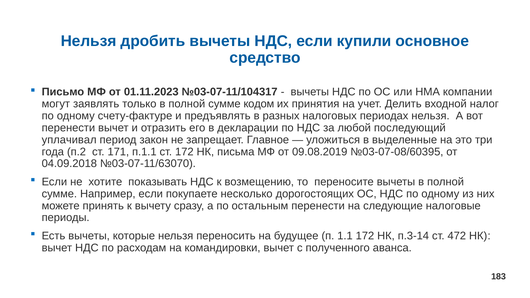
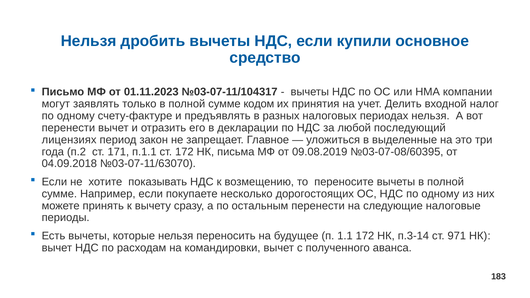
уплачивал: уплачивал -> лицензиях (69, 140)
472: 472 -> 971 (457, 236)
